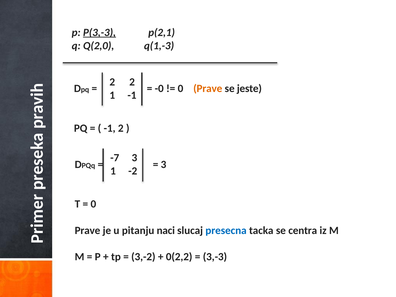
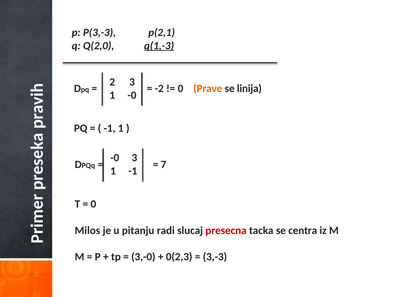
P(3,-3 underline: present -> none (99, 32)
q(1,-3 underline: none -> present (159, 46)
2: 2 -> 3 (132, 82)
-0: -0 -> -2 (159, 89)
jeste: jeste -> linija (249, 89)
1 -1: -1 -> -0 (132, 95)
-1 2: 2 -> 1 (121, 128)
-7: -7 -> -0 (115, 158)
3: 3 -> 7 (164, 164)
1 -2: -2 -> -1 (133, 171)
Prave: Prave -> Milos (87, 230)
naci: naci -> radi (166, 230)
presecna colour: blue -> red (226, 230)
3,-2: 3,-2 -> 3,-0 (143, 257)
0(2,2: 0(2,2 -> 0(2,3 (179, 257)
